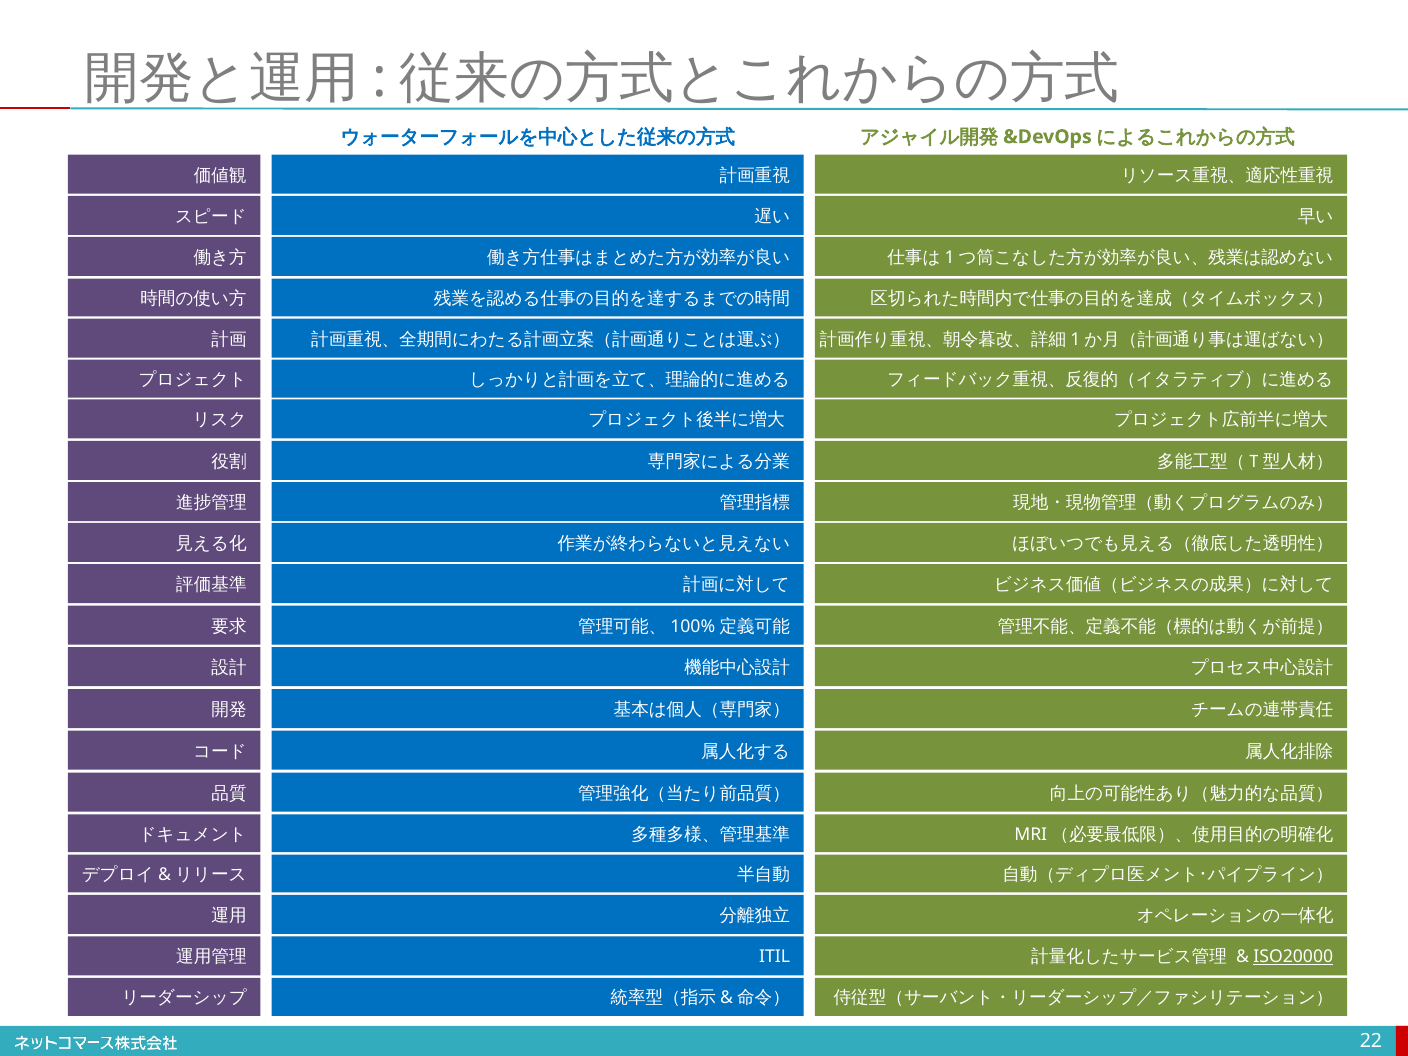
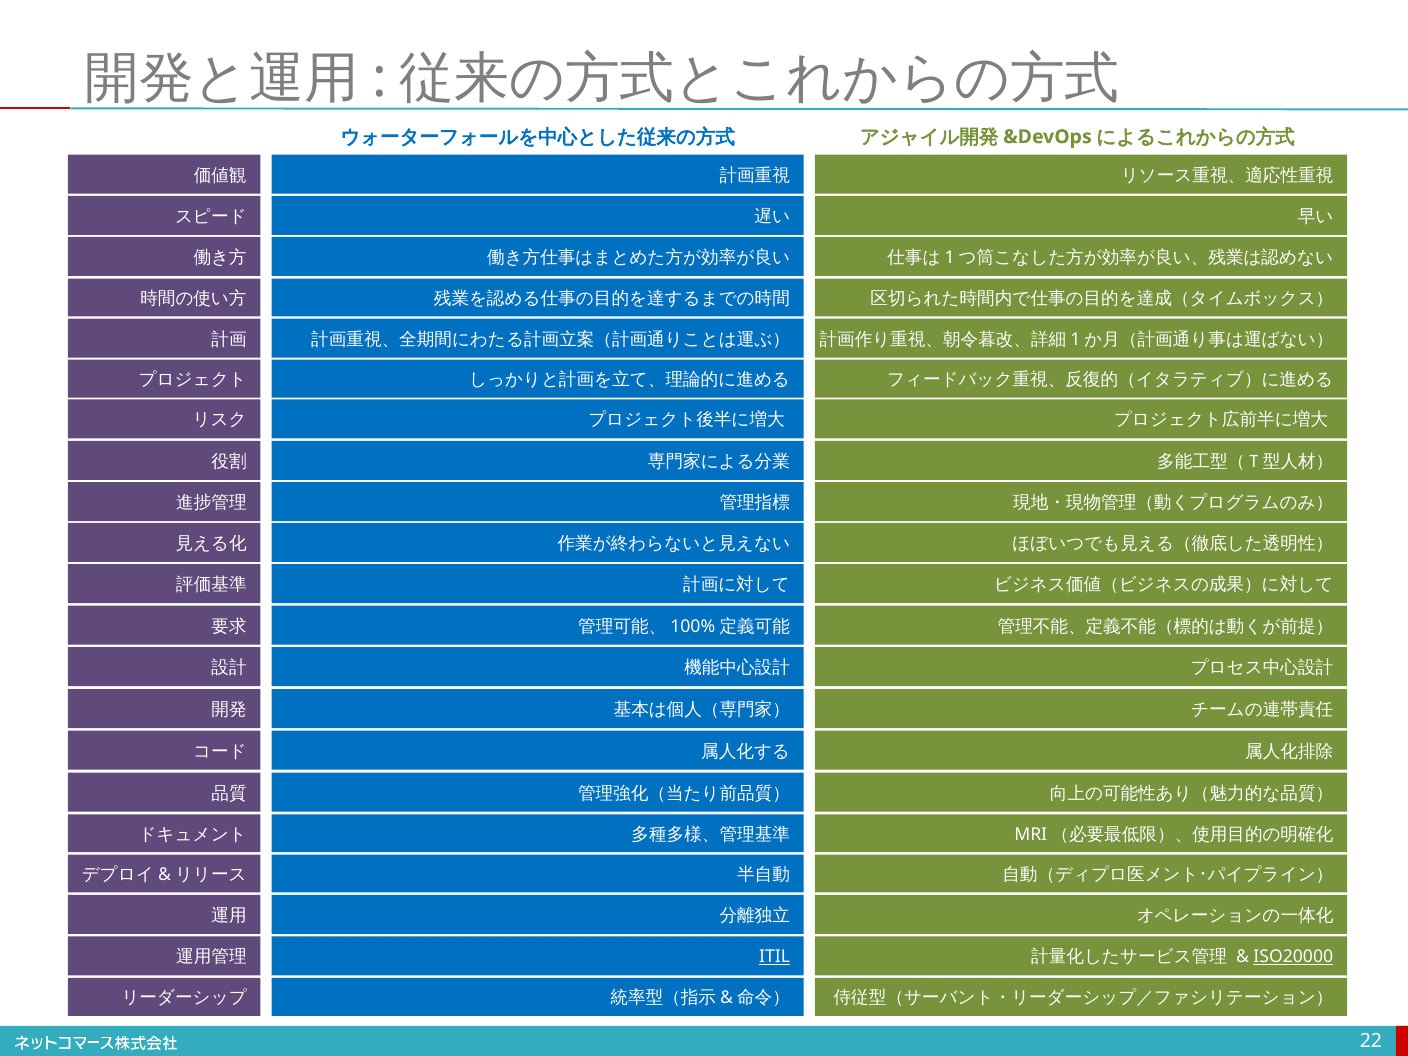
ITIL underline: none -> present (775, 957)
